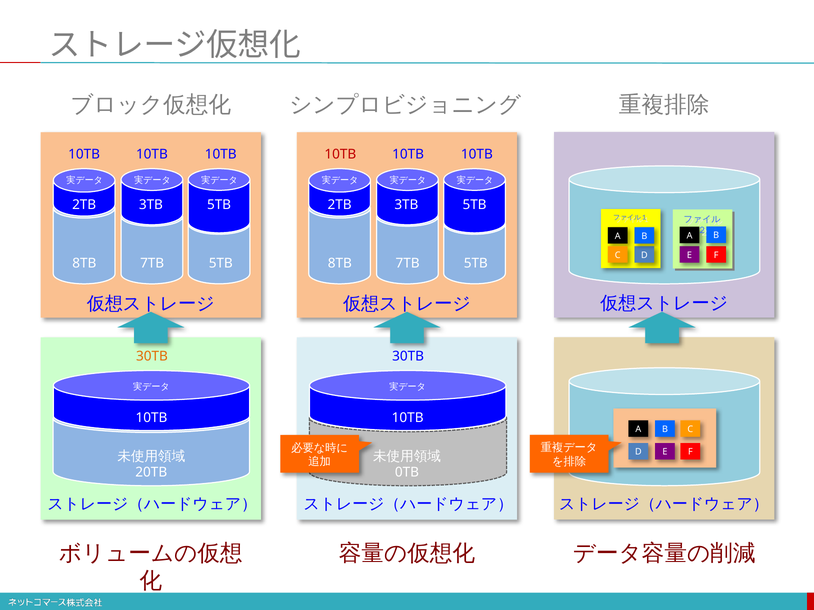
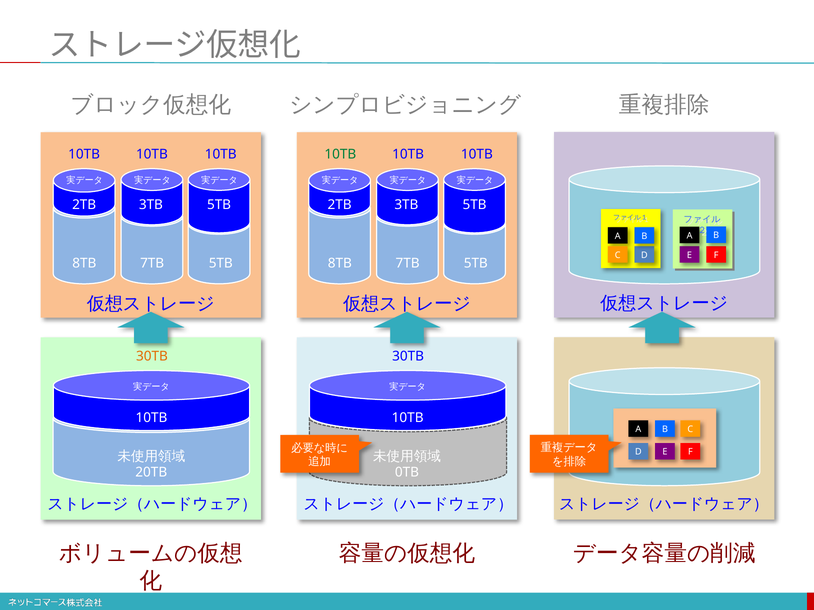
10TB colour: red -> green (340, 154)
